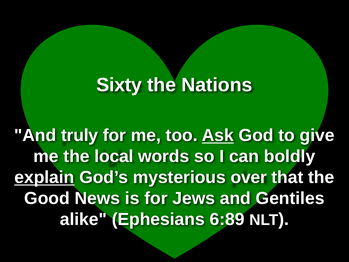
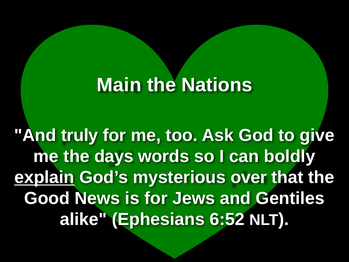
Sixty: Sixty -> Main (119, 85)
Ask underline: present -> none (218, 135)
local: local -> days (114, 156)
6:89: 6:89 -> 6:52 (227, 219)
